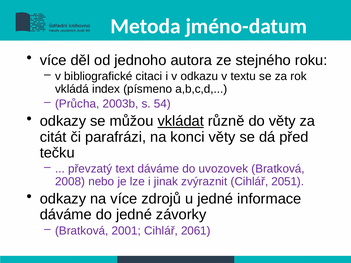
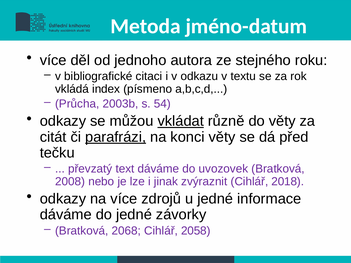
parafrázi underline: none -> present (116, 137)
2051: 2051 -> 2018 (288, 182)
2001: 2001 -> 2068 (126, 231)
2061: 2061 -> 2058 (196, 231)
